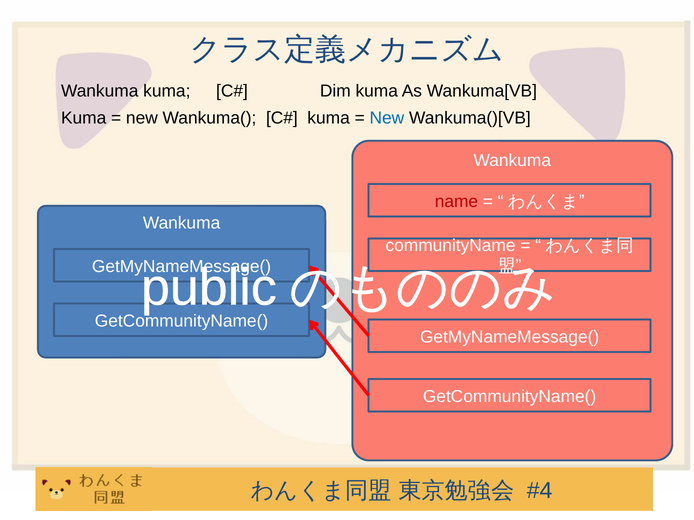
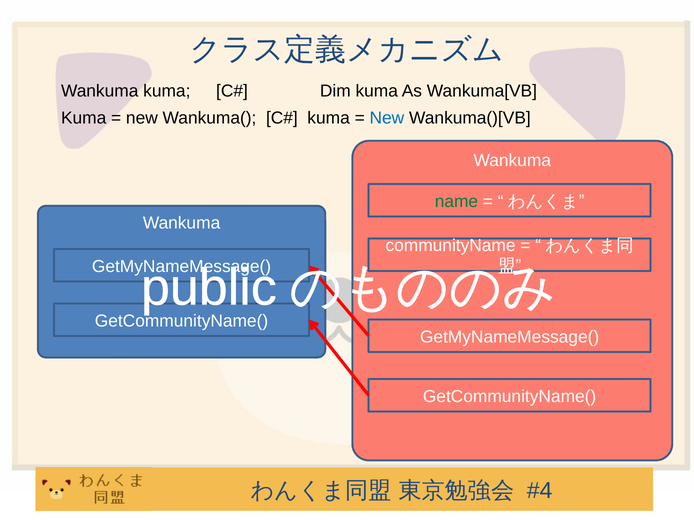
name colour: red -> green (456, 202)
